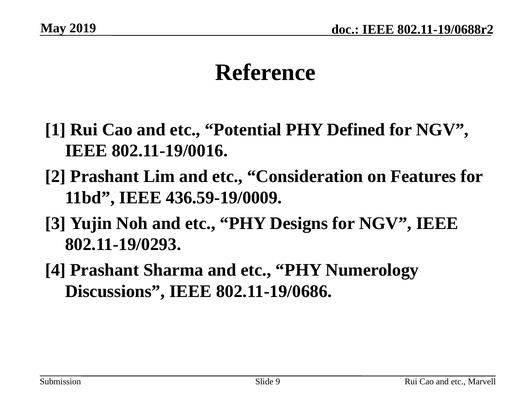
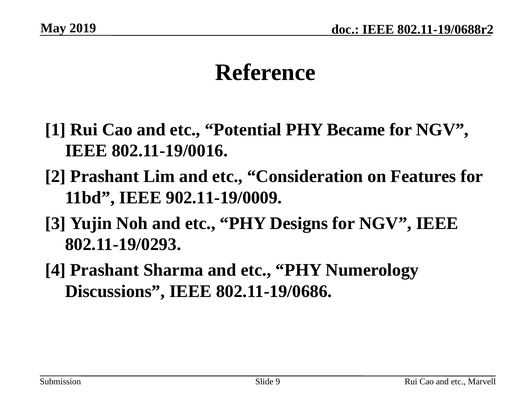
Defined: Defined -> Became (356, 130)
436.59-19/0009: 436.59-19/0009 -> 902.11-19/0009 (224, 198)
